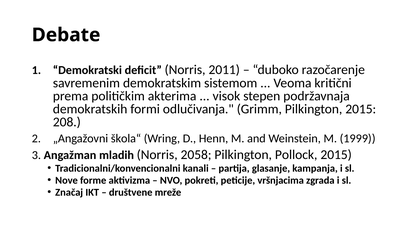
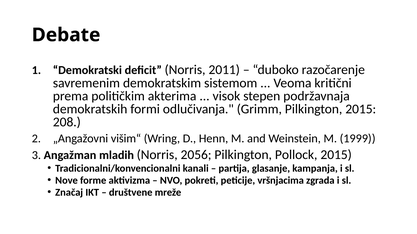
škola“: škola“ -> višim“ (126, 139)
2058: 2058 -> 2056 (196, 155)
